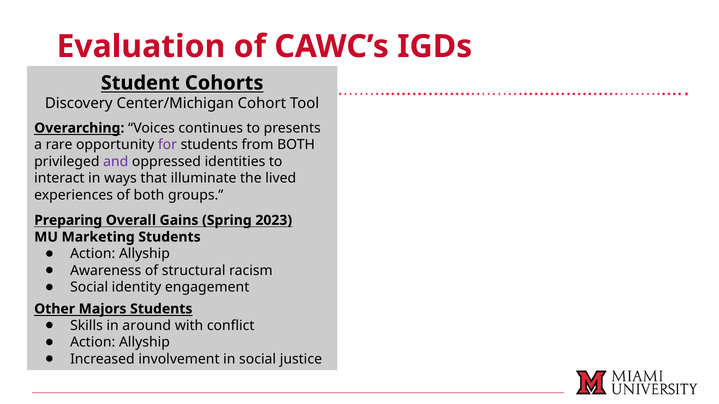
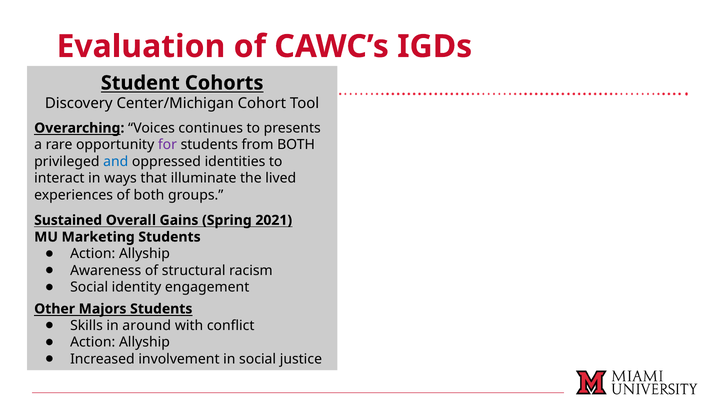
and colour: purple -> blue (116, 162)
Preparing: Preparing -> Sustained (68, 220)
2023: 2023 -> 2021 (274, 220)
